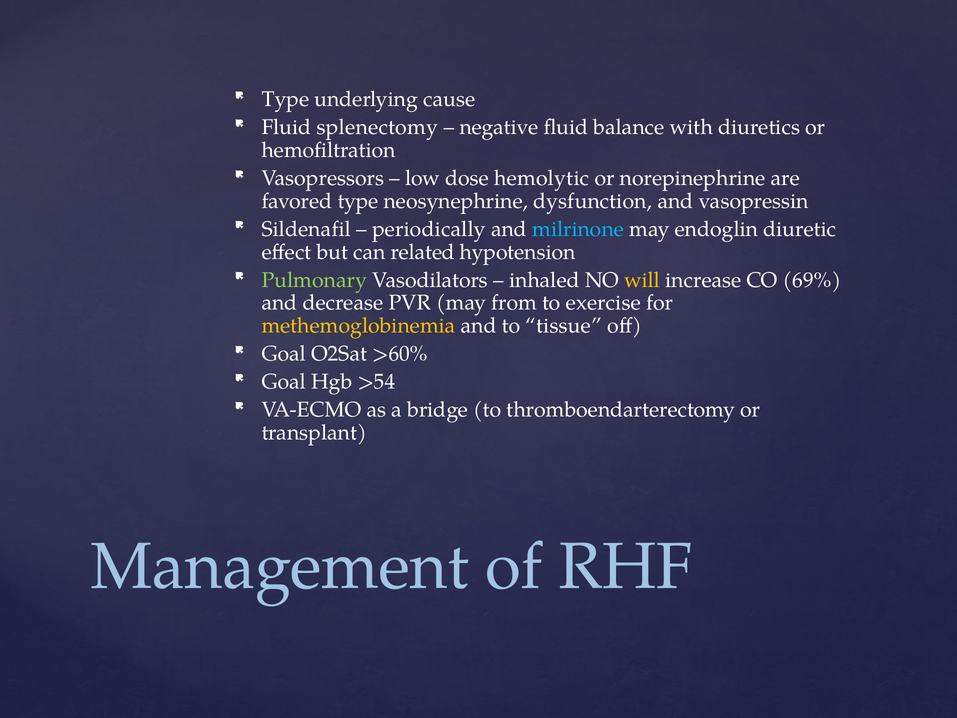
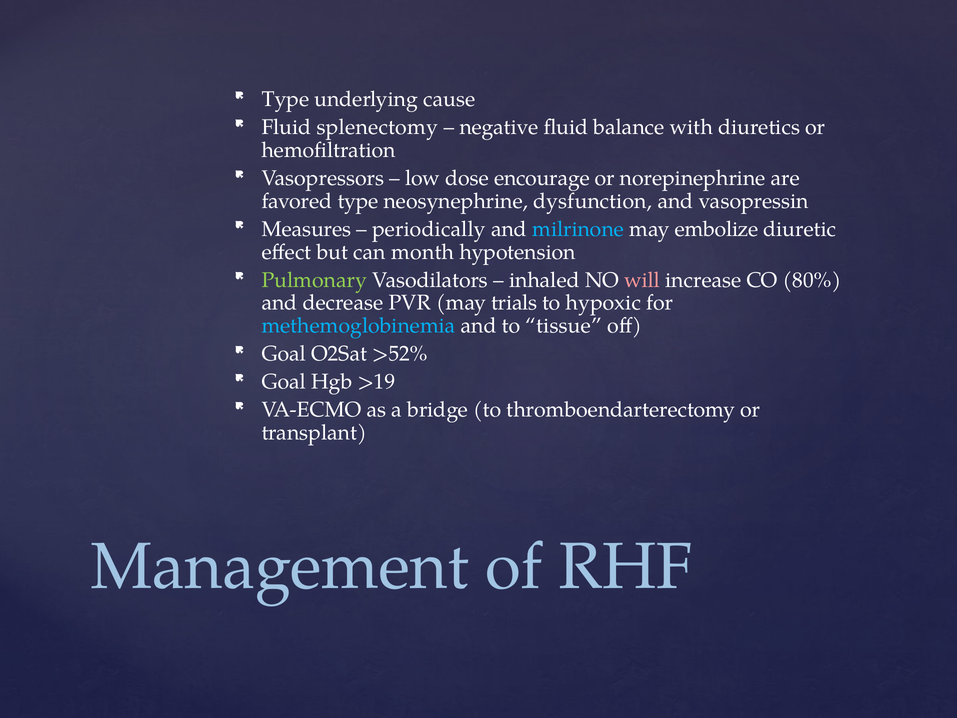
hemolytic: hemolytic -> encourage (542, 178)
Sildenafil: Sildenafil -> Measures (306, 229)
endoglin: endoglin -> embolize (717, 229)
related: related -> month (423, 252)
will colour: yellow -> pink (642, 280)
69%: 69% -> 80% (812, 280)
from: from -> trials (514, 303)
exercise: exercise -> hypoxic (603, 303)
methemoglobinemia colour: yellow -> light blue (359, 326)
>60%: >60% -> >52% (400, 354)
>54: >54 -> >19 (376, 382)
